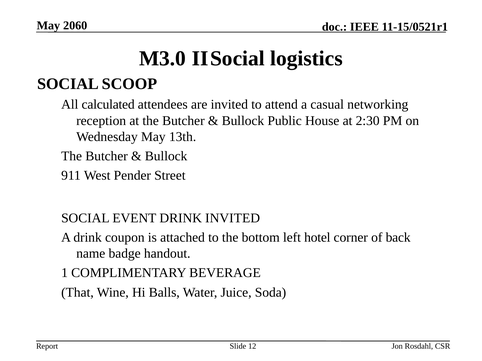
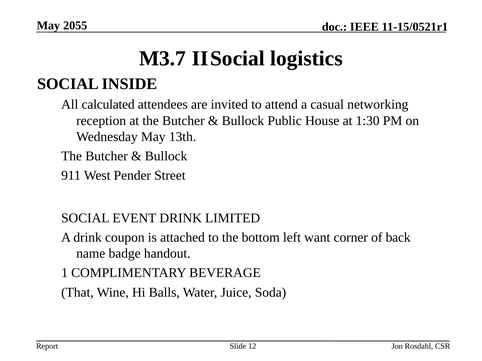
2060: 2060 -> 2055 (75, 26)
M3.0: M3.0 -> M3.7 (163, 59)
SCOOP: SCOOP -> INSIDE (129, 84)
2:30: 2:30 -> 1:30 (368, 121)
DRINK INVITED: INVITED -> LIMITED (233, 218)
hotel: hotel -> want (317, 238)
